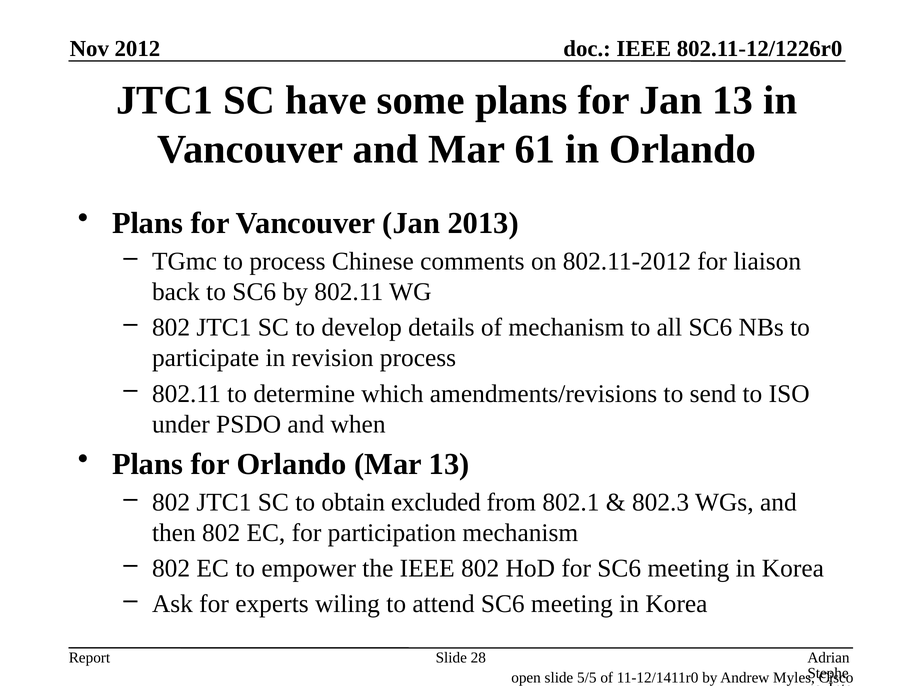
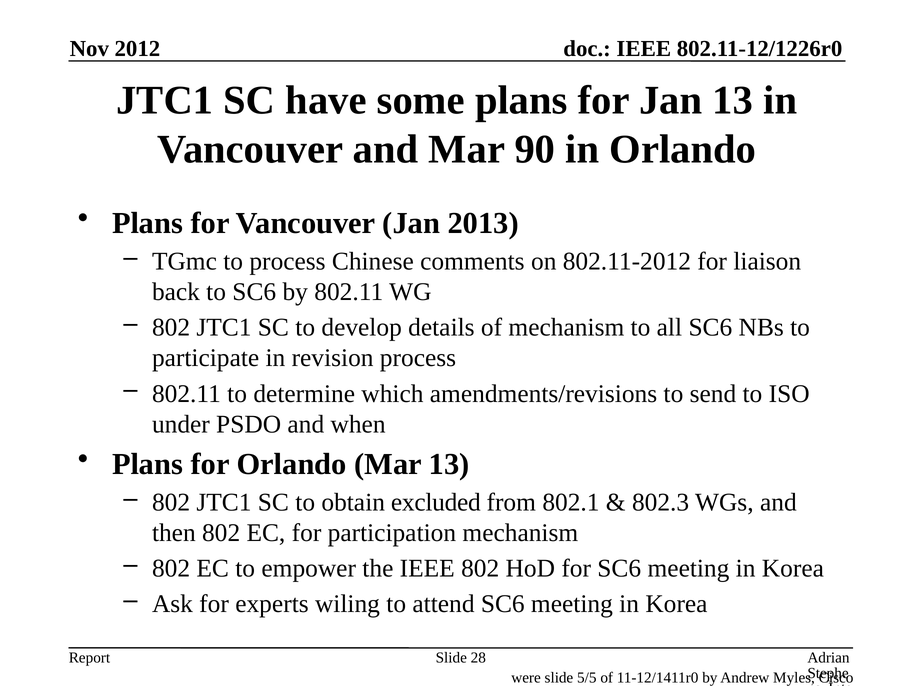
61: 61 -> 90 (535, 149)
open: open -> were (526, 677)
